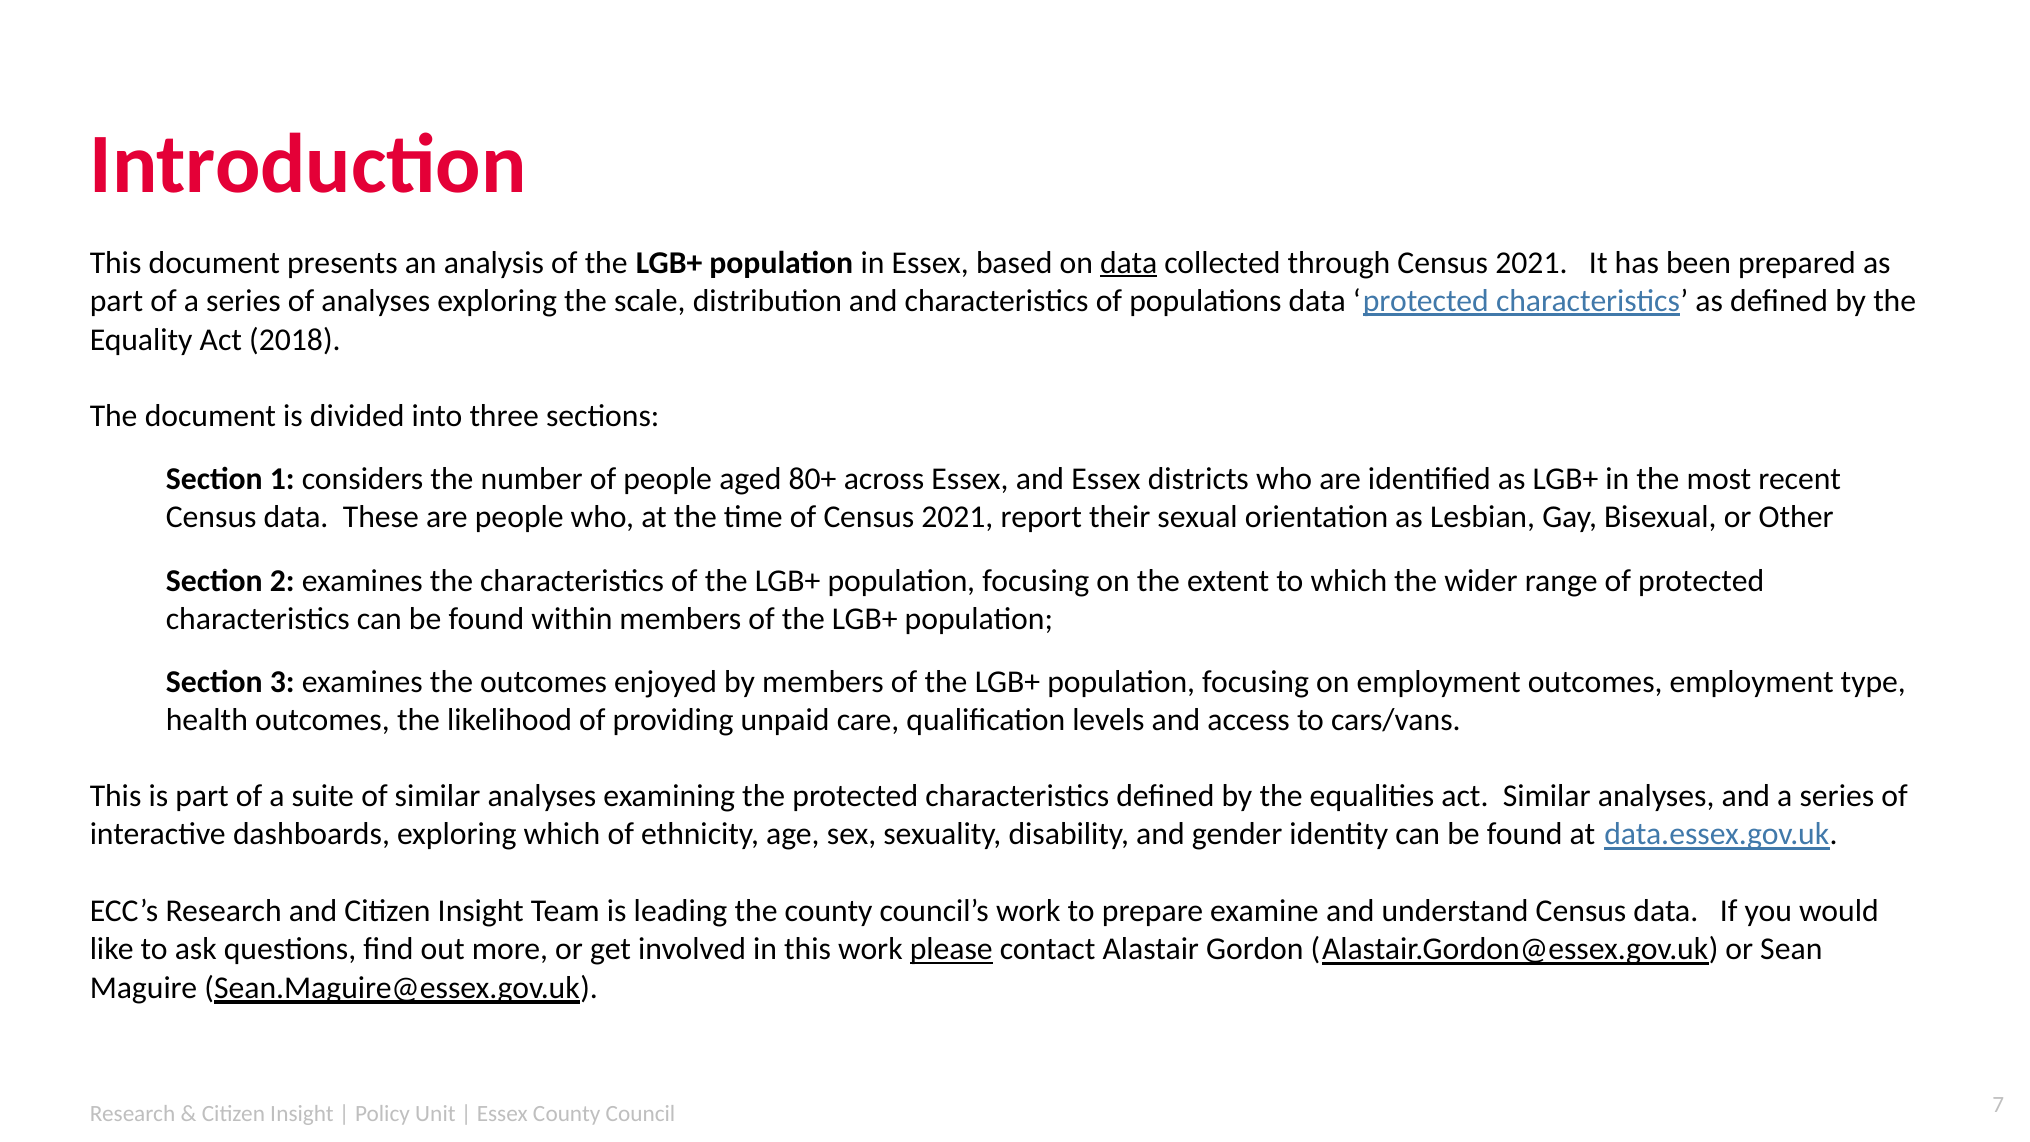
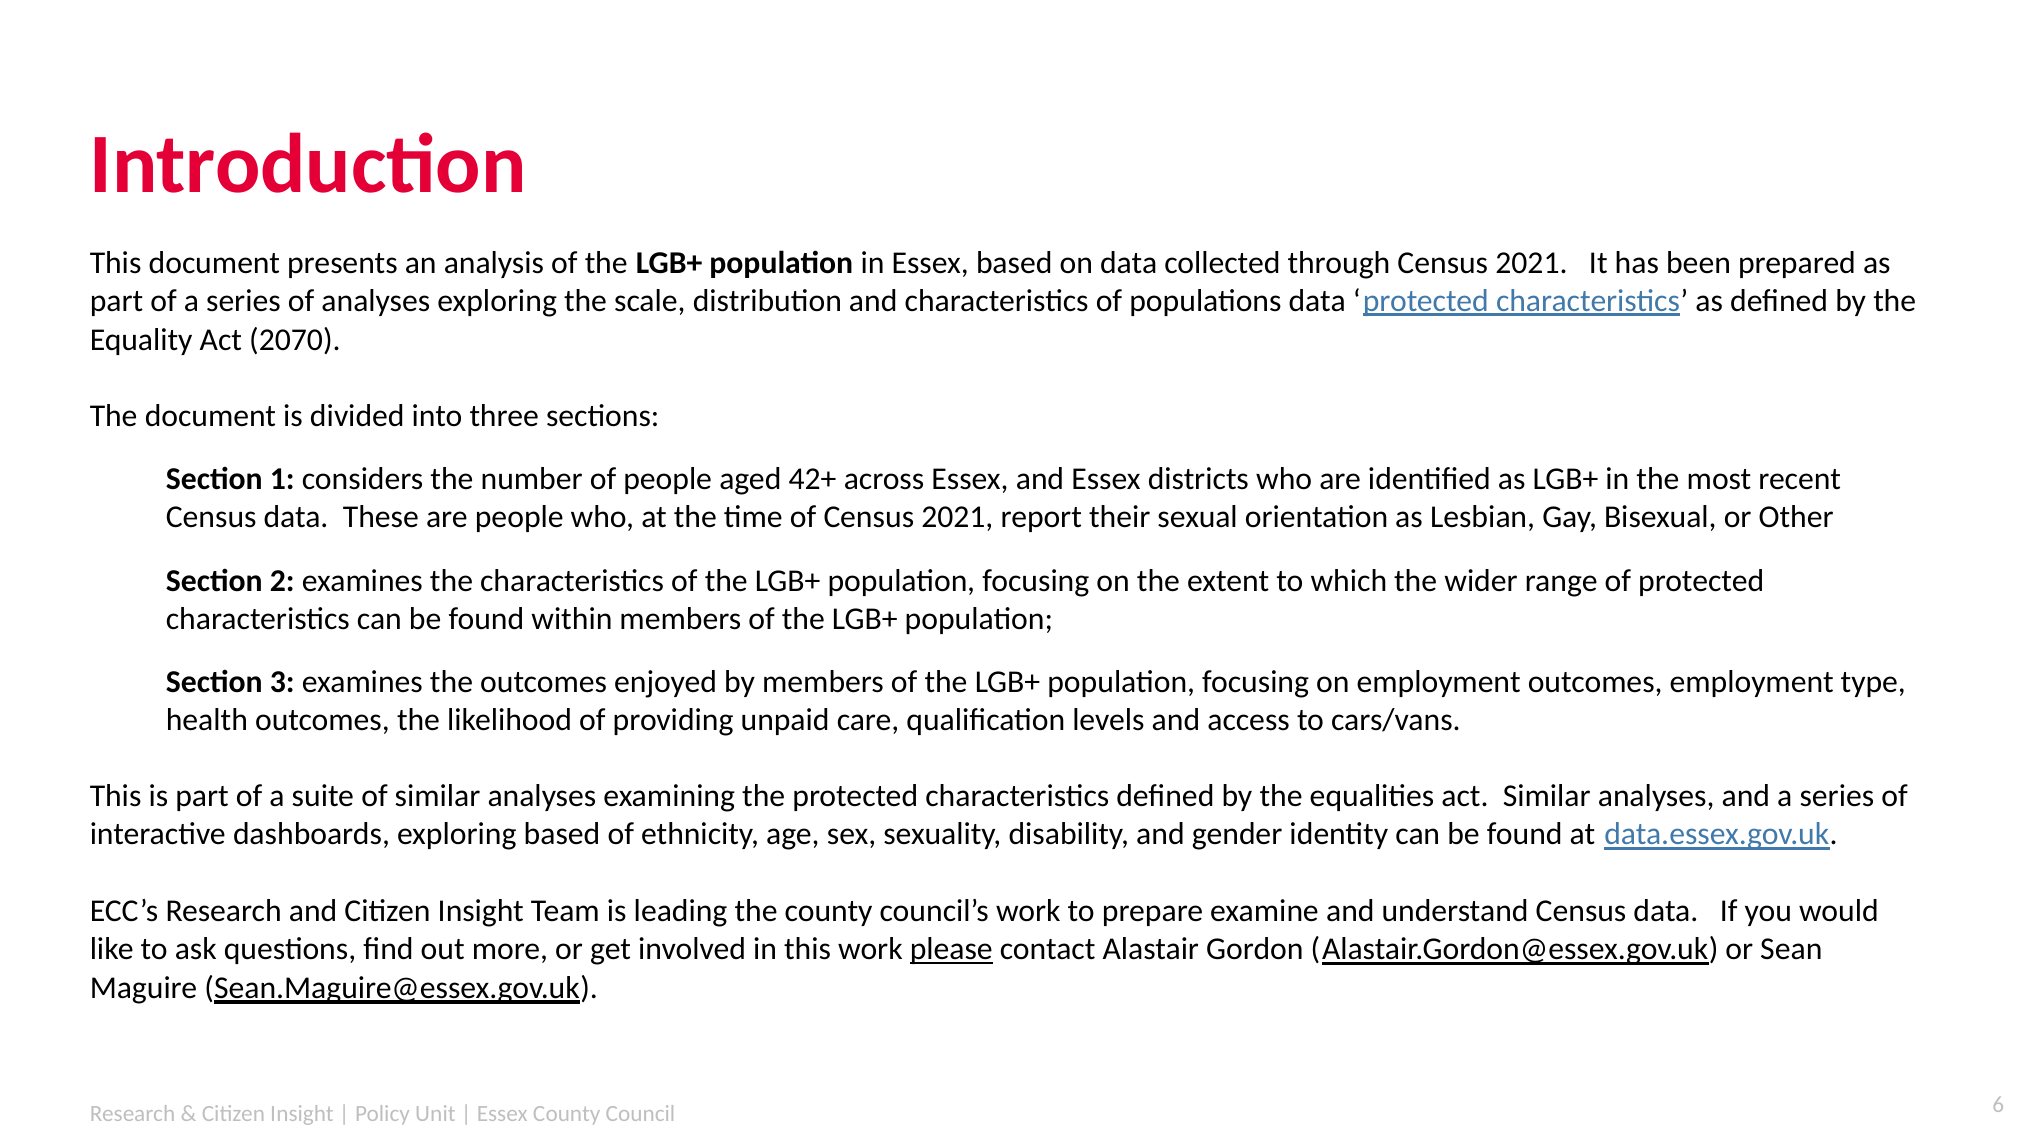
data underline: present -> none (1129, 263)
2018: 2018 -> 2070 (295, 340)
80+: 80+ -> 42+ (813, 479)
exploring which: which -> based (562, 834)
7: 7 -> 6 (1998, 1104)
